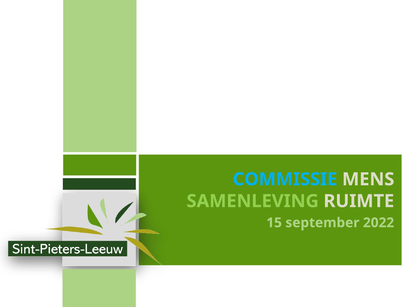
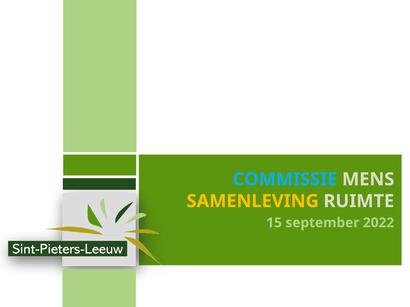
SAMENLEVING colour: light green -> yellow (253, 201)
